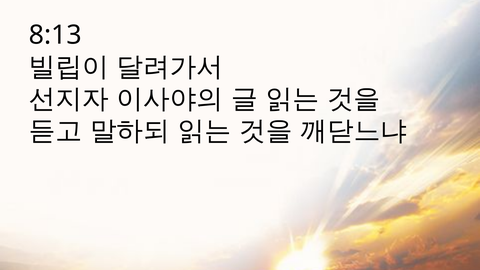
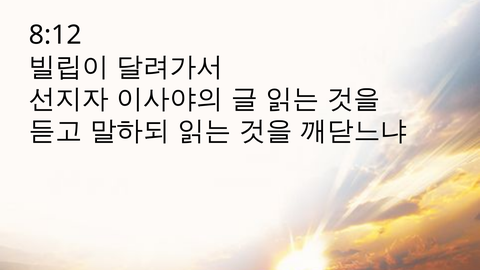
8:13: 8:13 -> 8:12 (55, 35)
